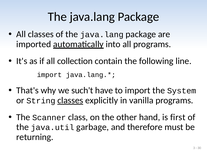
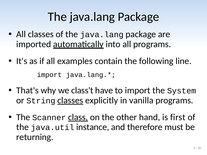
collection: collection -> examples (75, 61)
such't: such't -> class't (82, 91)
class underline: none -> present (78, 117)
garbage: garbage -> instance (93, 127)
